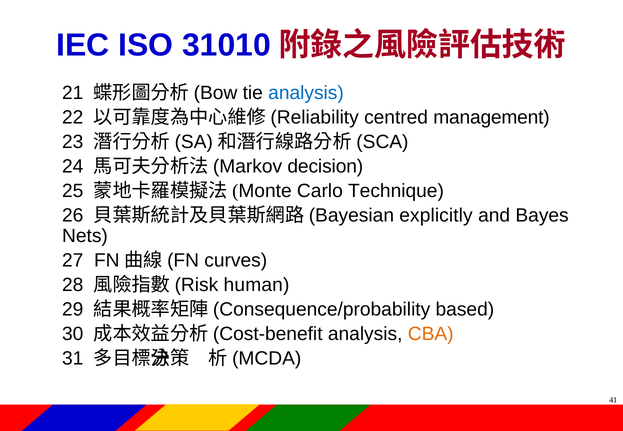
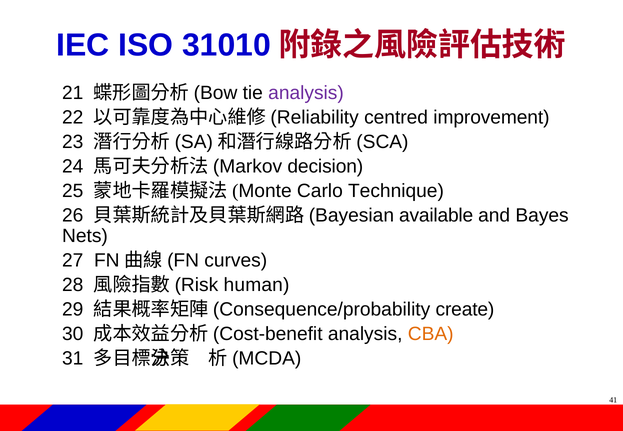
analysis colour: blue -> purple (306, 93)
management: management -> improvement (491, 117)
explicitly: explicitly -> available (436, 216)
based: based -> create (465, 310)
